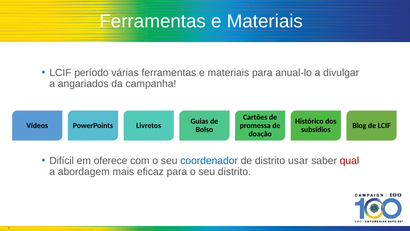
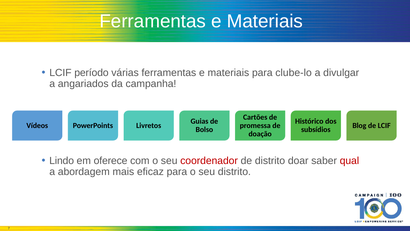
anual-lo: anual-lo -> clube-lo (294, 73)
Difícil: Difícil -> Lindo (62, 160)
coordenador colour: blue -> red (209, 160)
usar: usar -> doar (298, 160)
